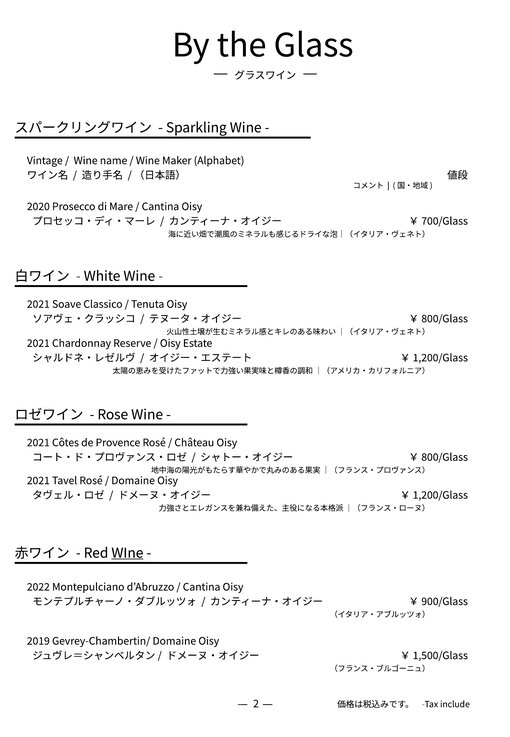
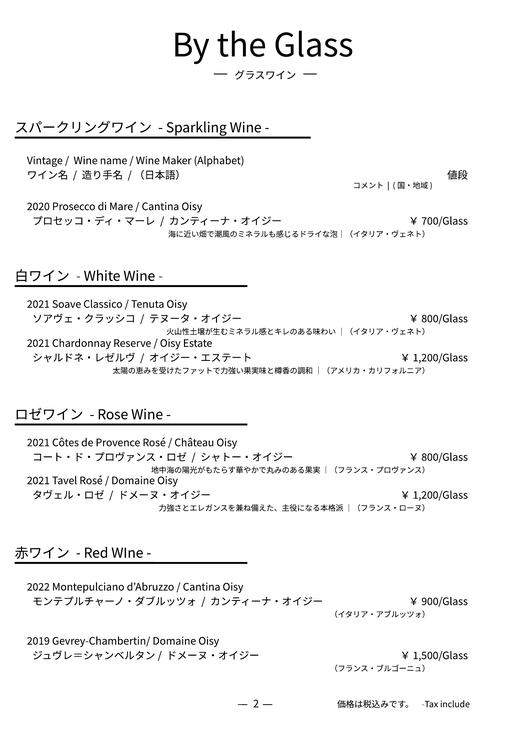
WIne underline: present -> none (127, 553)
